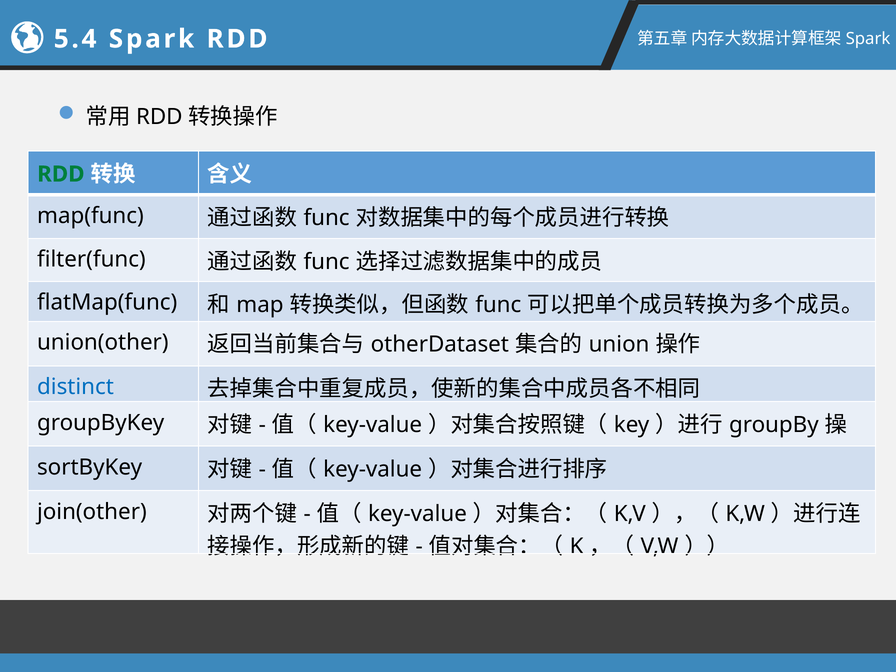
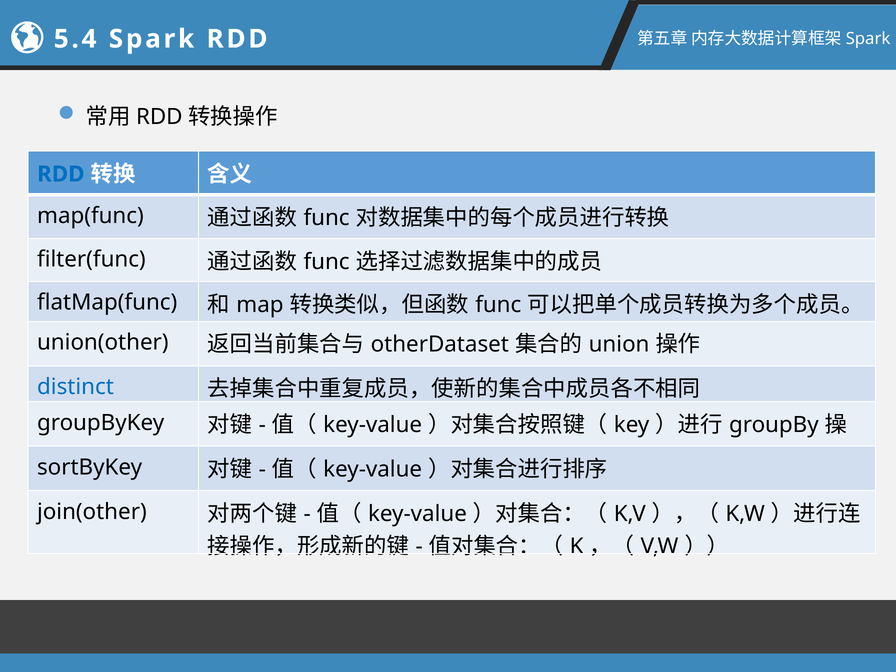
RDD colour: green -> blue (61, 174)
